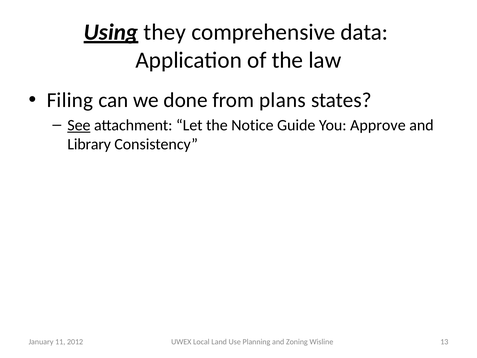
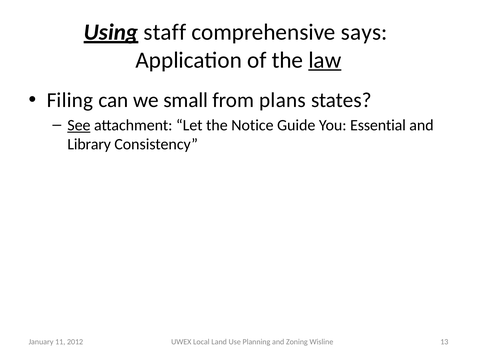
they: they -> staff (165, 32)
data: data -> says (364, 32)
law underline: none -> present (325, 60)
done: done -> small (186, 100)
Approve: Approve -> Essential (378, 125)
